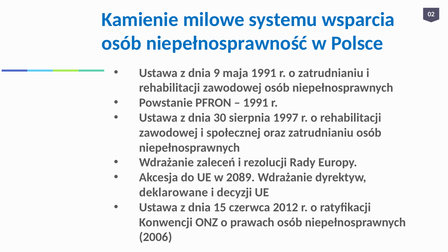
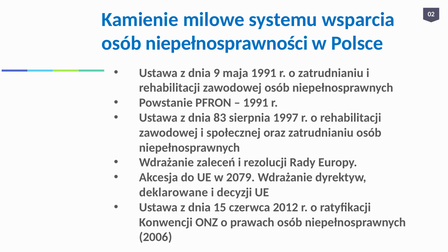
niepełnosprawność: niepełnosprawność -> niepełnosprawności (227, 43)
30: 30 -> 83 (220, 118)
2089: 2089 -> 2079 (240, 177)
